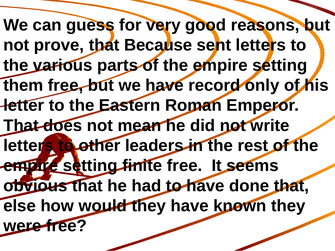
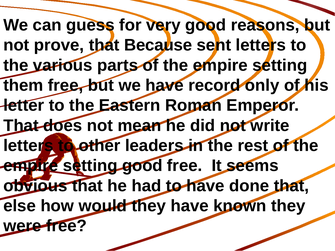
setting finite: finite -> good (142, 166)
